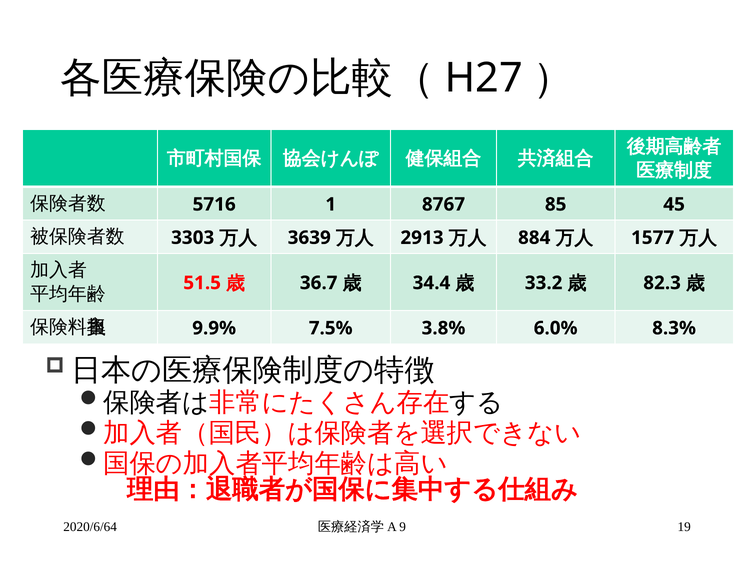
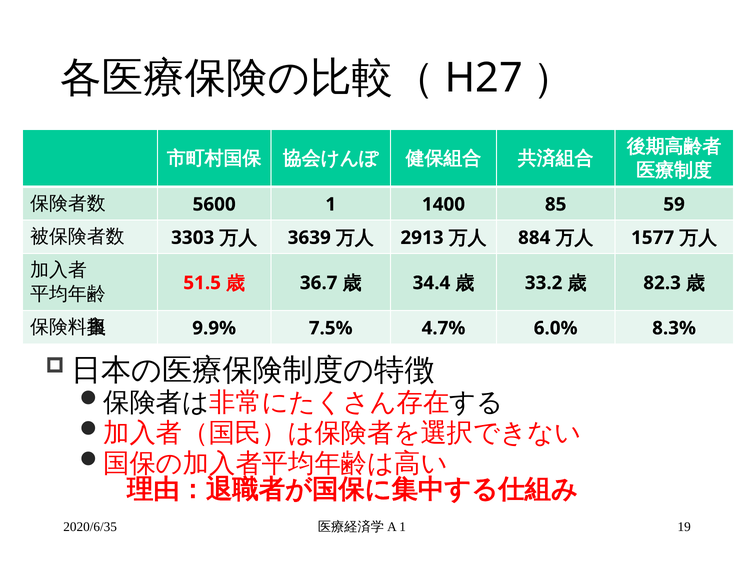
5716: 5716 -> 5600 (214, 205)
8767: 8767 -> 1400 (443, 205)
45: 45 -> 59 (674, 205)
3.8%: 3.8% -> 4.7% (443, 328)
2020/6/64: 2020/6/64 -> 2020/6/35 (90, 527)
9: 9 -> 1 (403, 527)
